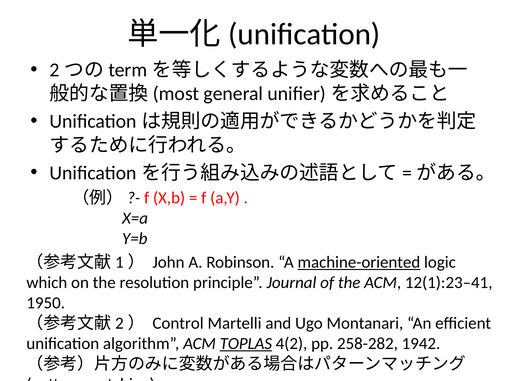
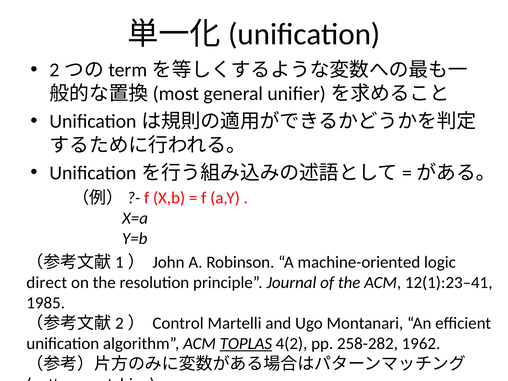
machine-oriented underline: present -> none (359, 262)
which: which -> direct (47, 283)
1950: 1950 -> 1985 (46, 303)
1942: 1942 -> 1962 (421, 343)
